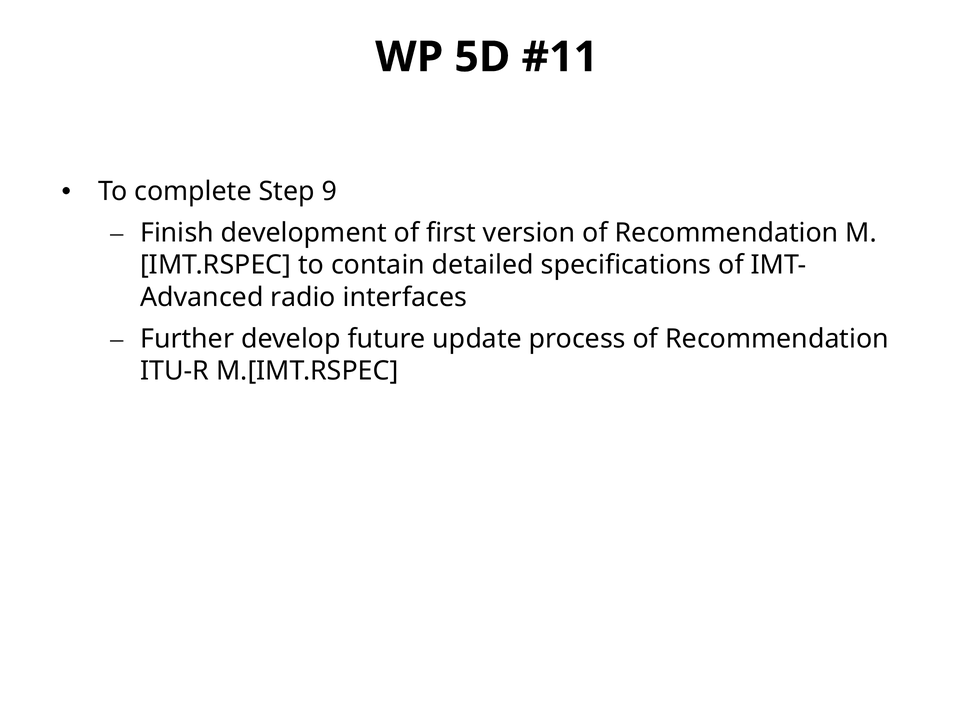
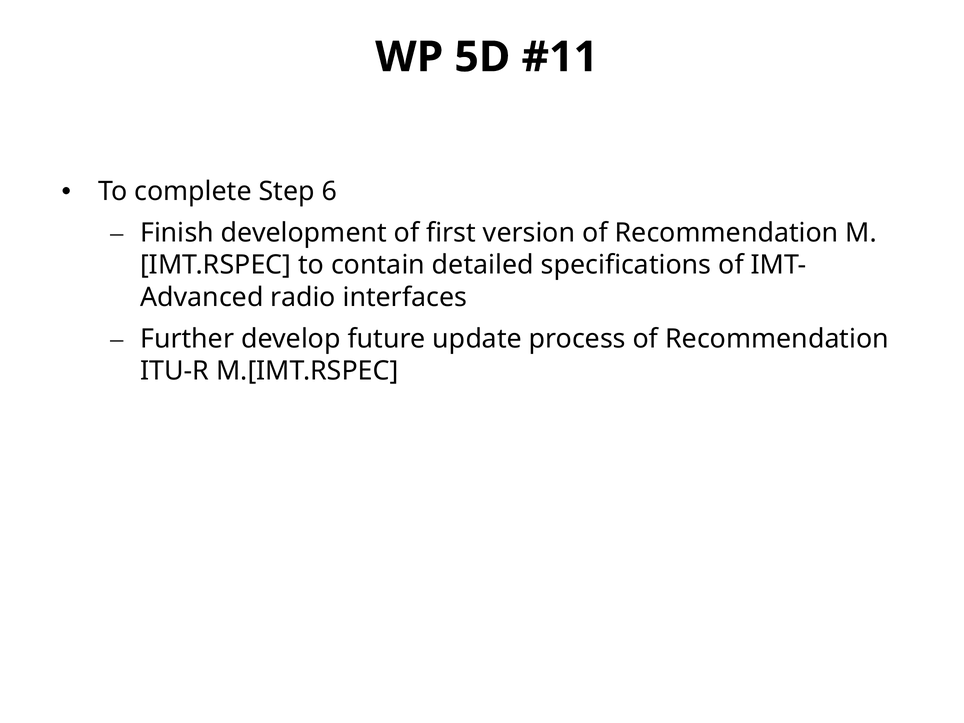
9: 9 -> 6 (329, 191)
